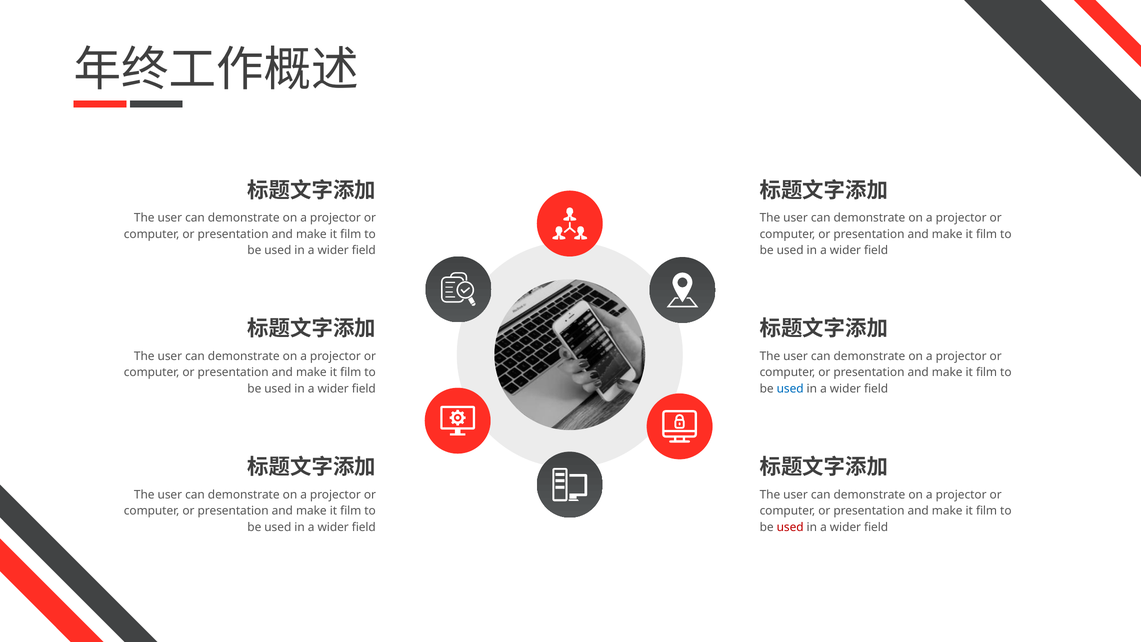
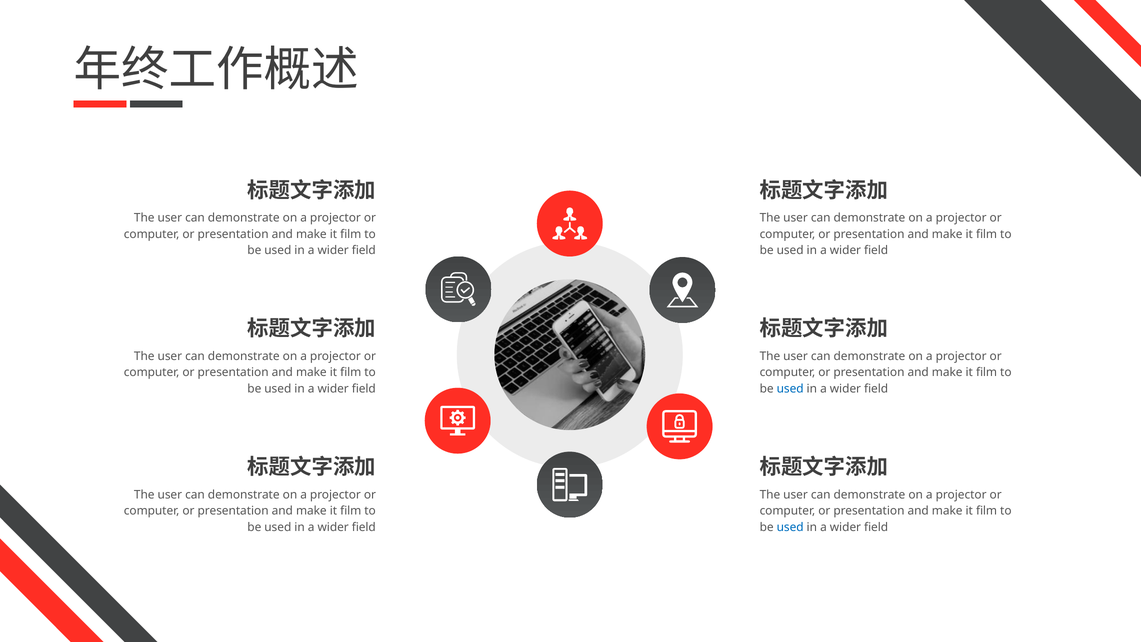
used colour: red -> blue (790, 527)
